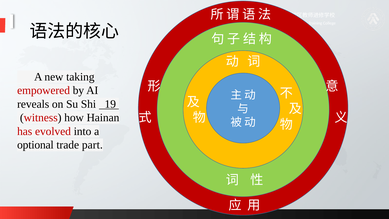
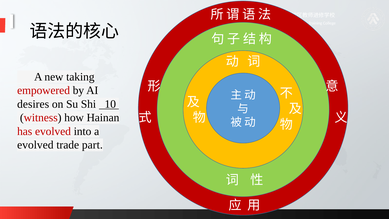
reveals: reveals -> desires (33, 104)
19: 19 -> 10 (110, 104)
optional: optional -> evolved (35, 145)
